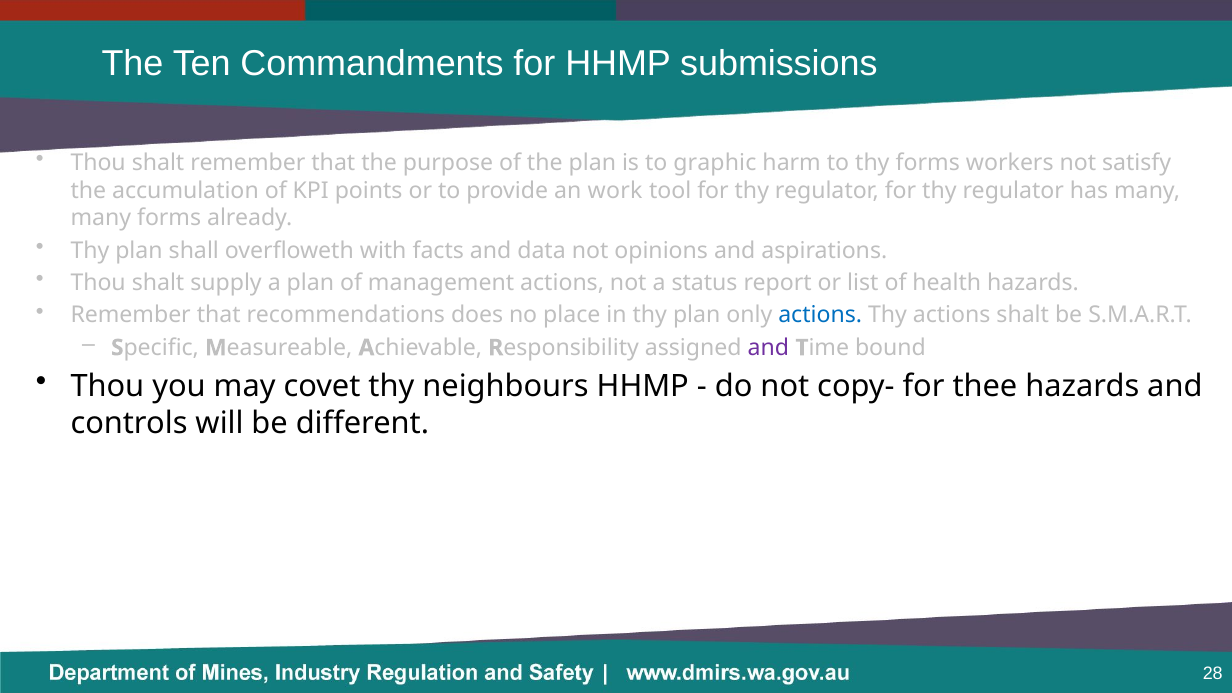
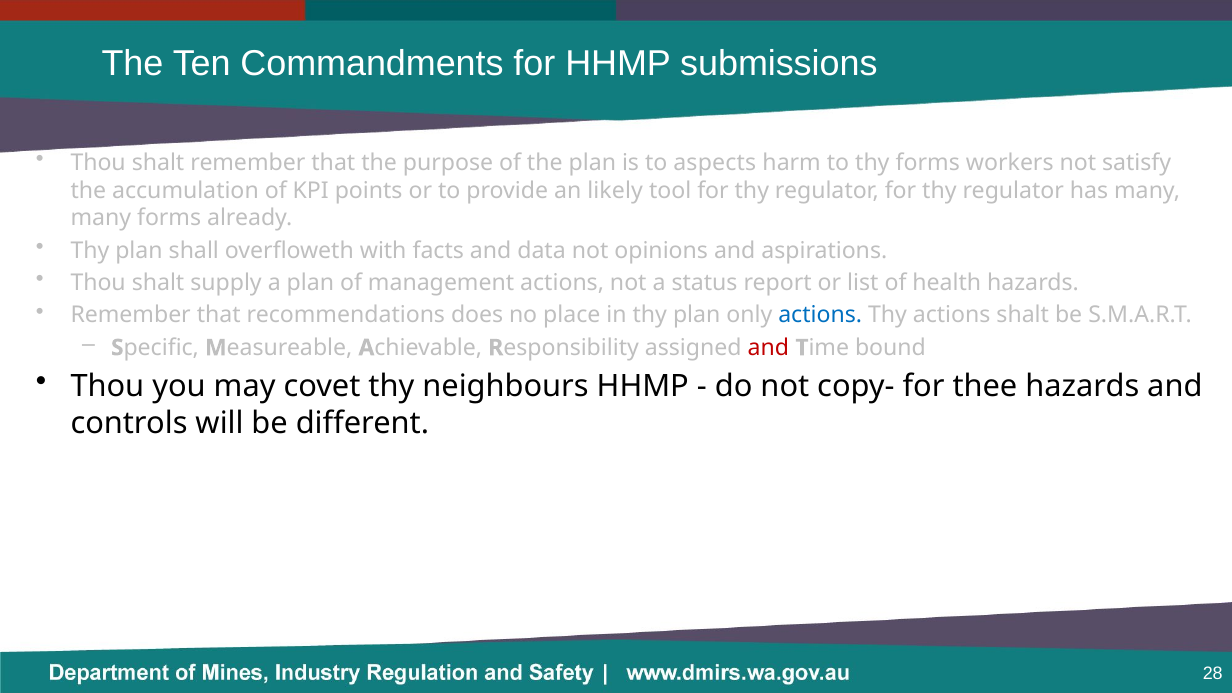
graphic: graphic -> aspects (715, 163)
work: work -> likely (615, 191)
and colour: purple -> red (768, 348)
